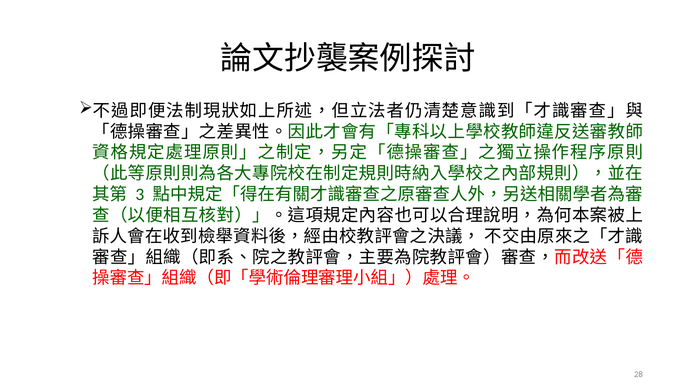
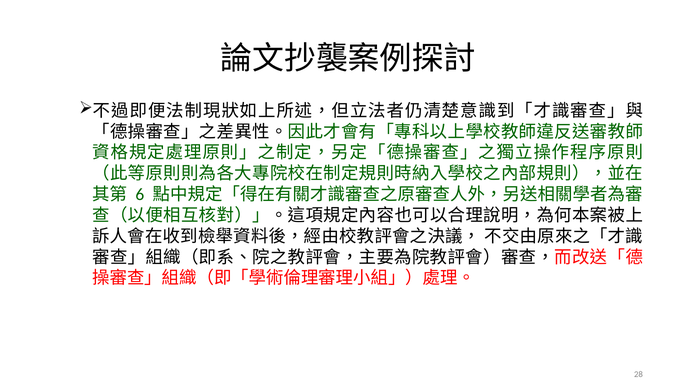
3: 3 -> 6 (140, 194)
